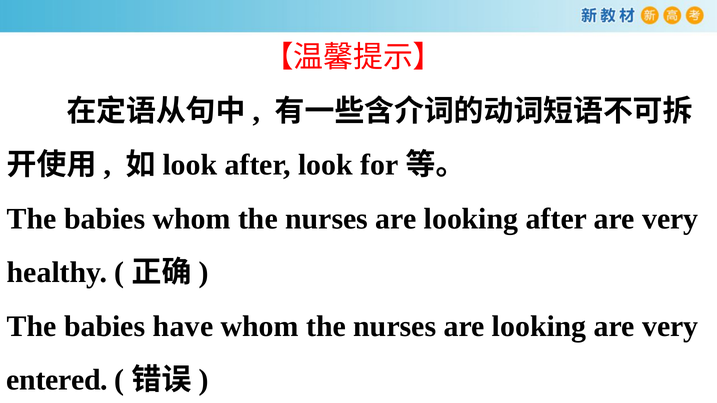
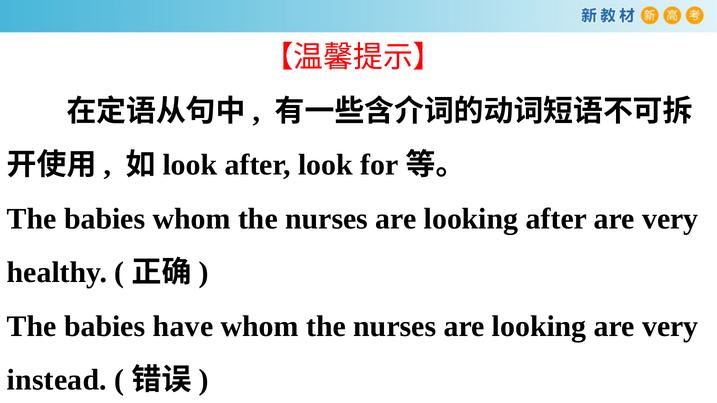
entered: entered -> instead (57, 380)
